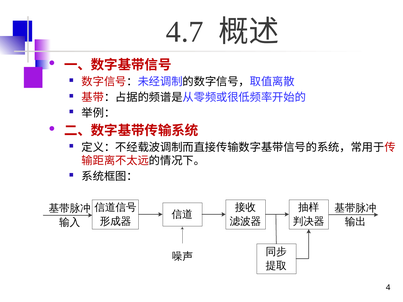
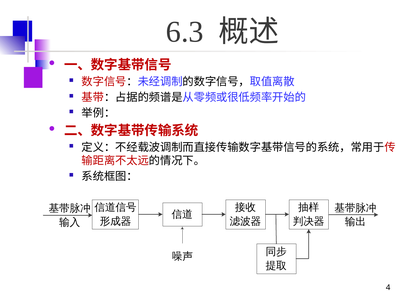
4.7: 4.7 -> 6.3 (185, 32)
